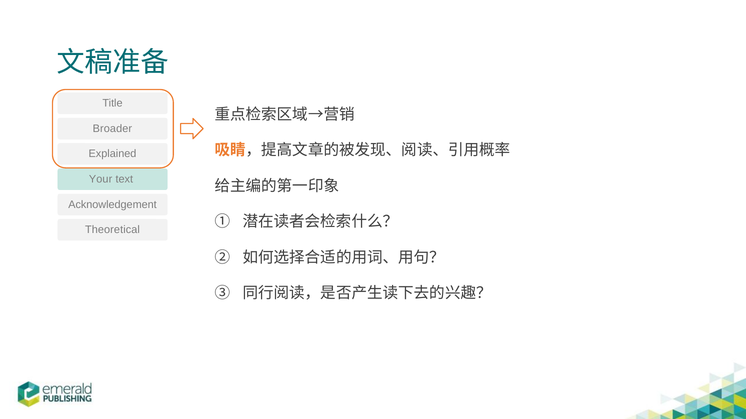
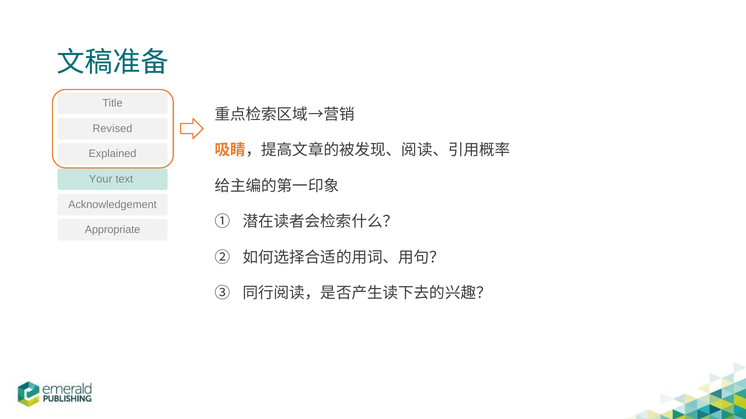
Broader: Broader -> Revised (112, 129)
Theoretical: Theoretical -> Appropriate (113, 230)
